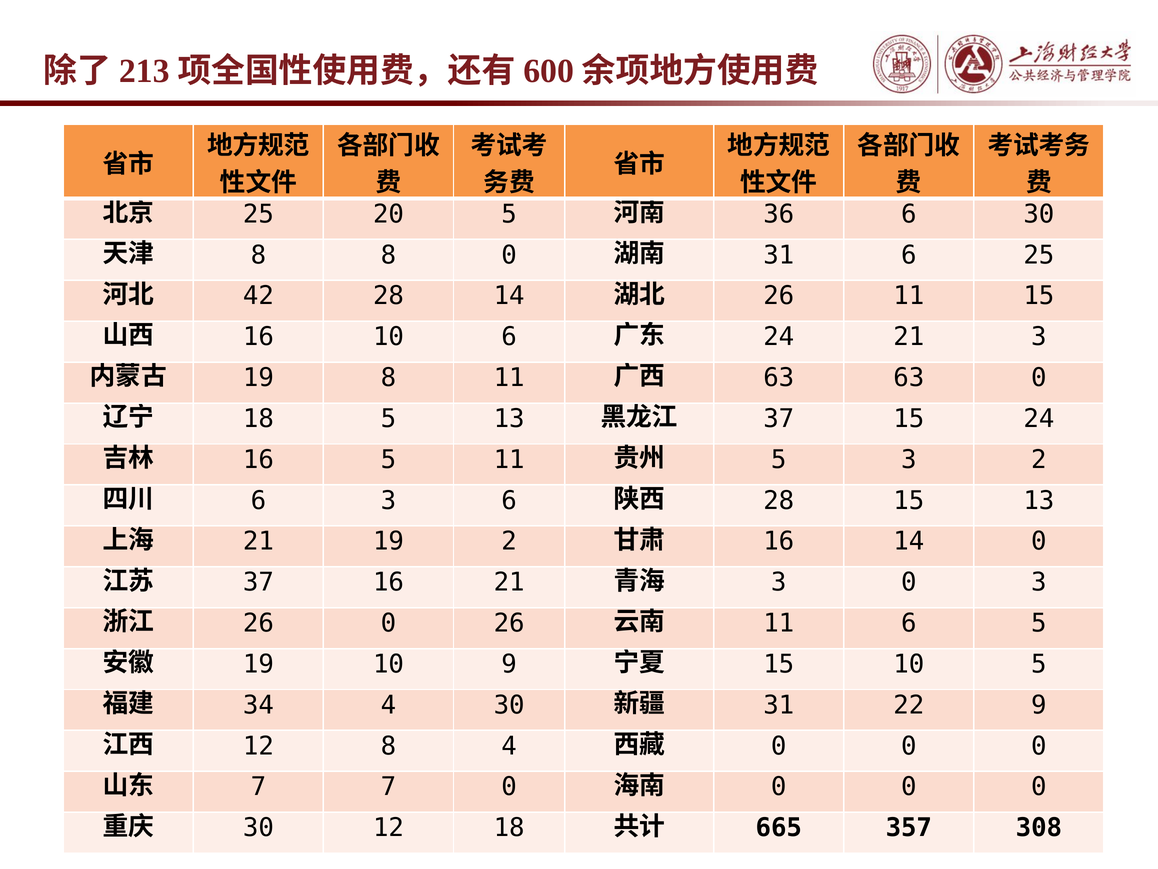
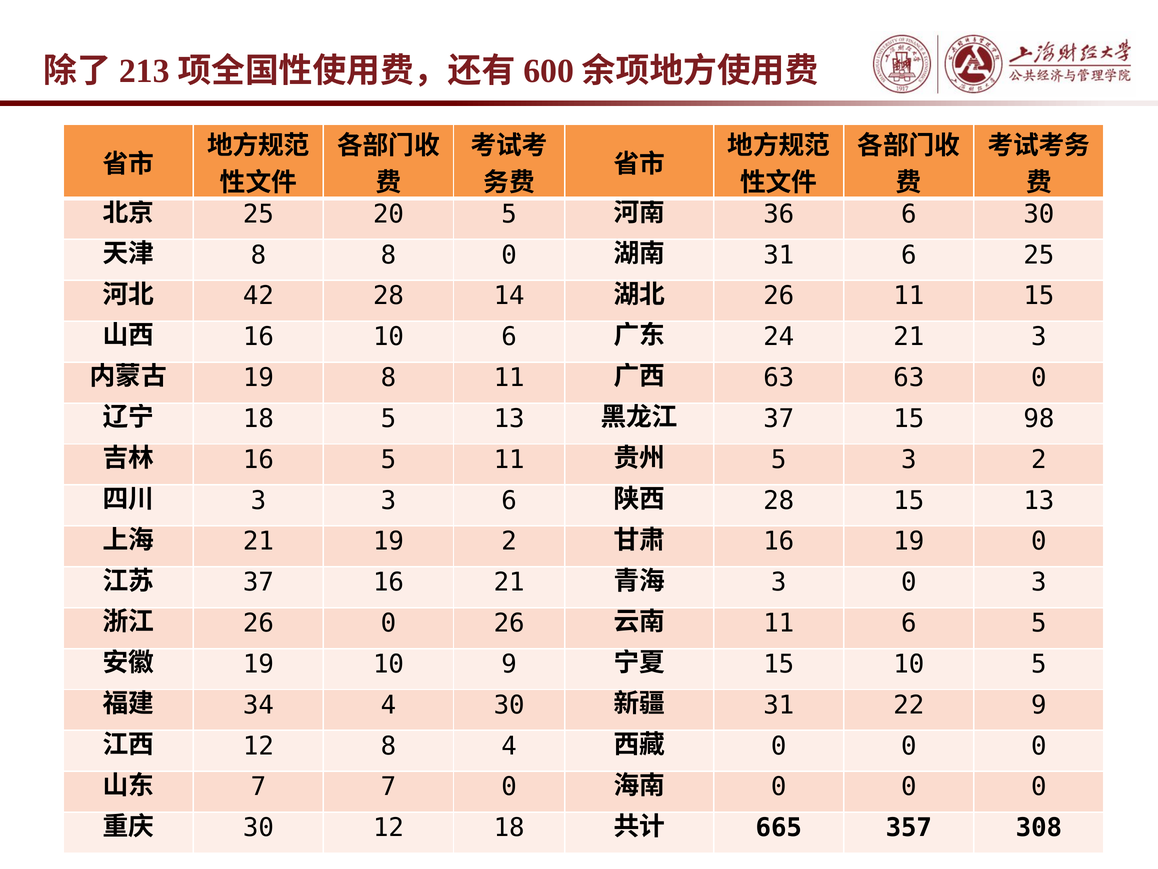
15 24: 24 -> 98 (1039, 418)
6: 6 -> 3 (258, 500)
16 14: 14 -> 19 (909, 541)
